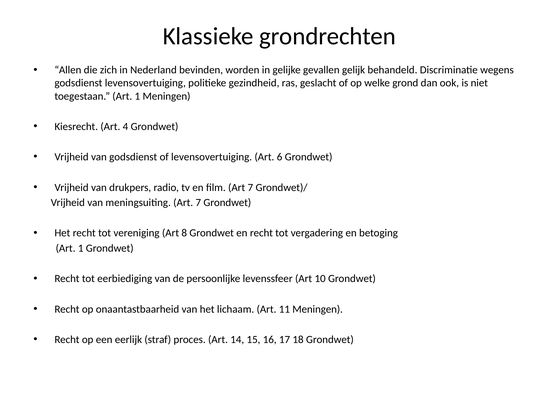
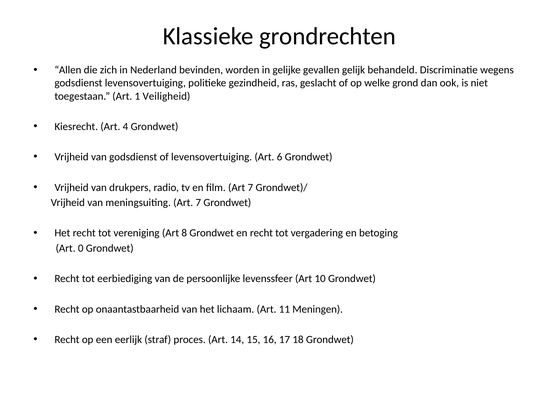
1 Meningen: Meningen -> Veiligheid (166, 96)
1: 1 -> 0 (81, 248)
